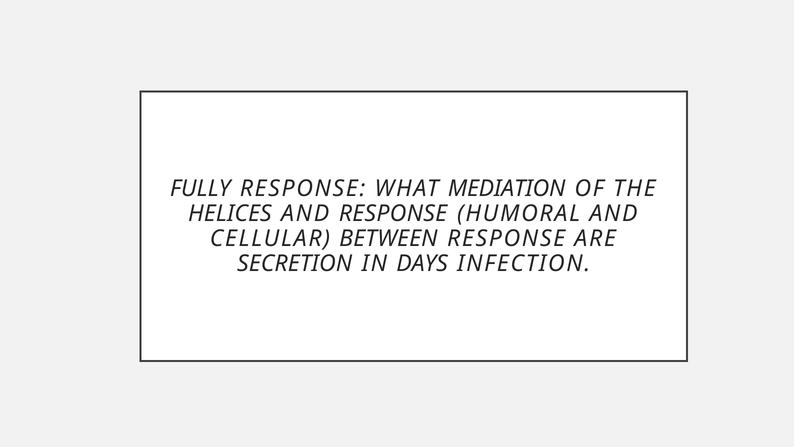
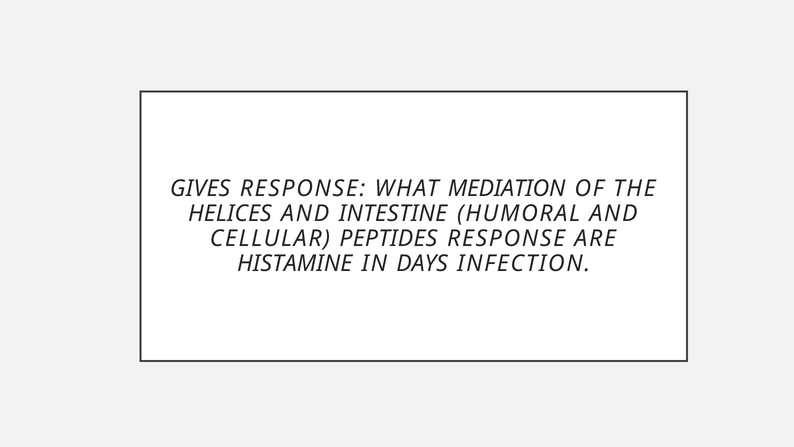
FULLY: FULLY -> GIVES (200, 188)
AND RESPONSE: RESPONSE -> INTESTINE (393, 213)
BETWEEN: BETWEEN -> PEPTIDES (388, 238)
SECRETION: SECRETION -> HISTAMINE (295, 263)
